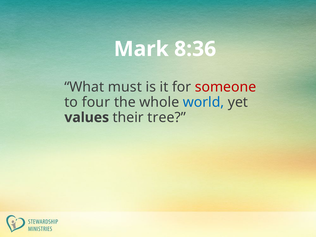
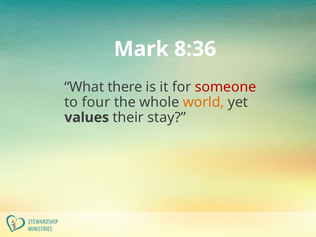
must: must -> there (125, 87)
world colour: blue -> orange (204, 102)
tree: tree -> stay (167, 117)
